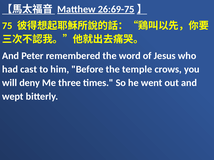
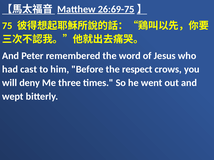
temple: temple -> respect (137, 70)
